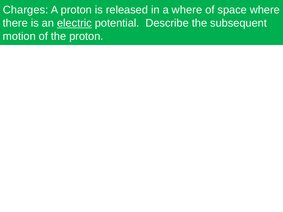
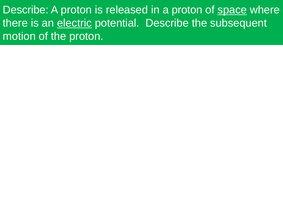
Charges: Charges -> Describe (26, 10)
in a where: where -> proton (187, 10)
space underline: none -> present (232, 10)
